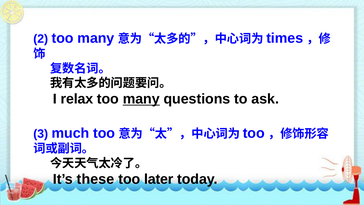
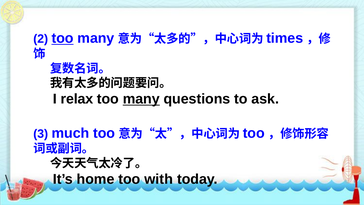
too underline: none -> present (63, 38)
these: these -> home (96, 179)
later: later -> with (159, 179)
